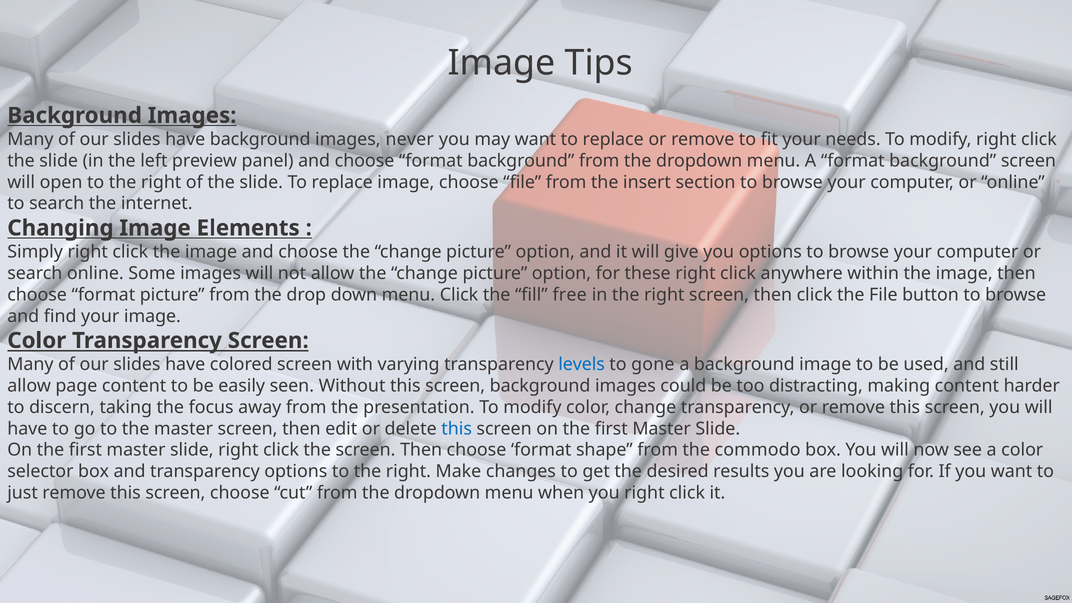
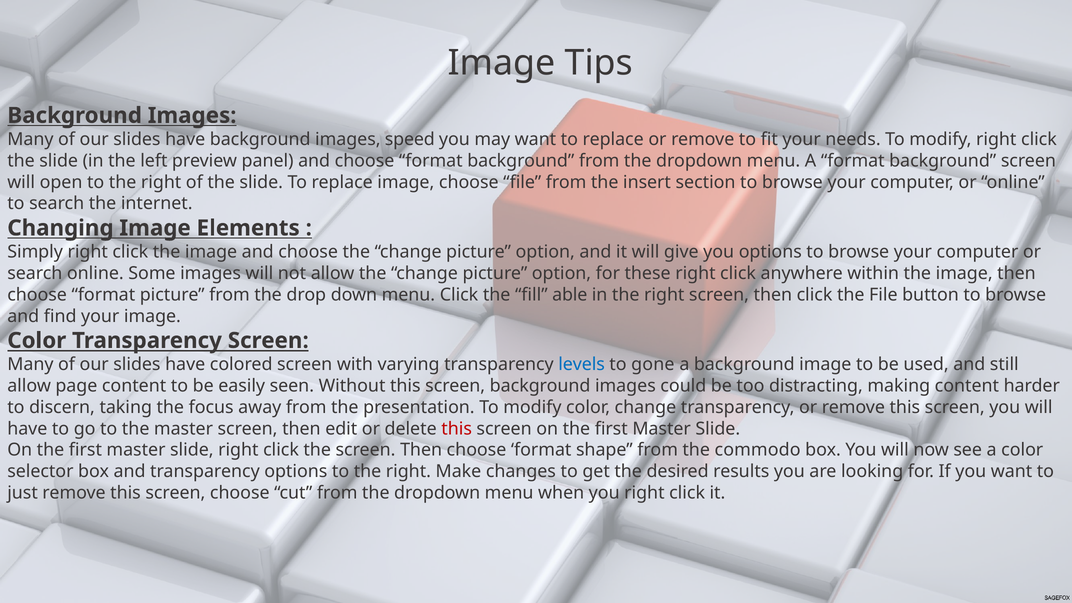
never: never -> speed (410, 139)
free: free -> able (570, 295)
this colour: blue -> red (457, 429)
